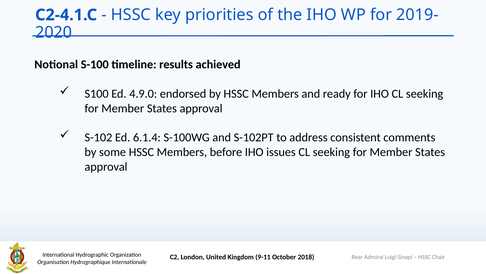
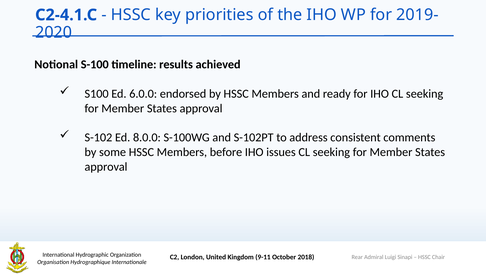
4.9.0: 4.9.0 -> 6.0.0 (143, 94)
6.1.4: 6.1.4 -> 8.0.0 (147, 137)
